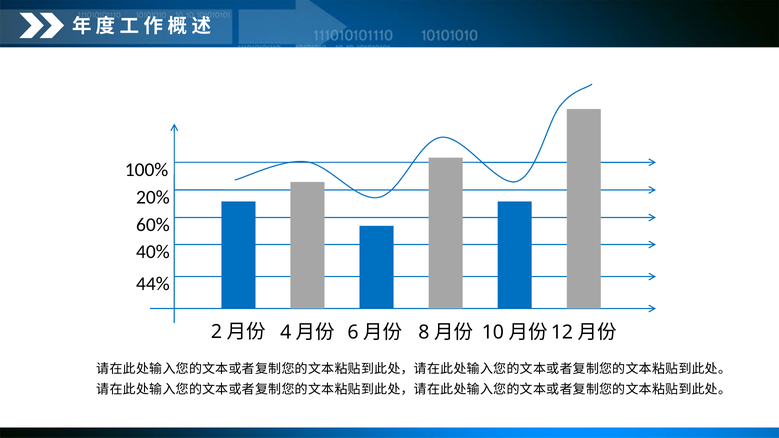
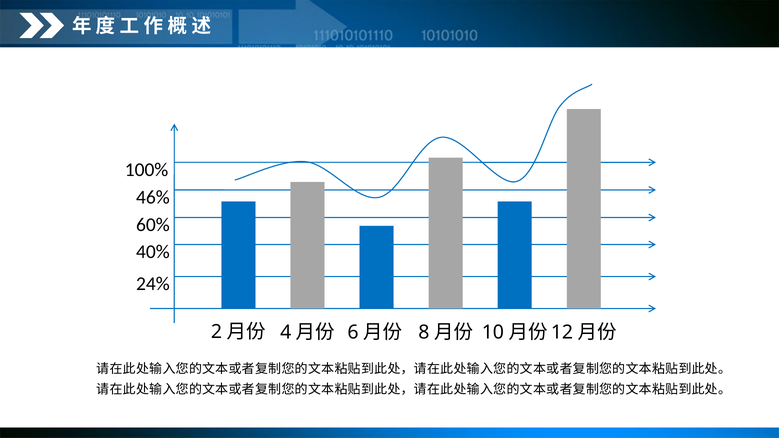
20%: 20% -> 46% (153, 197)
44%: 44% -> 24% (153, 284)
